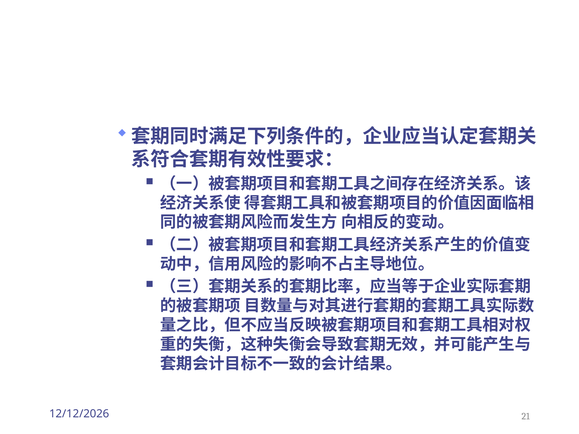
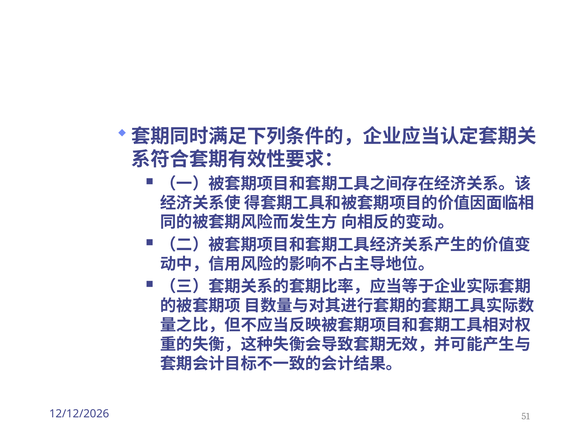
21: 21 -> 51 (526, 417)
